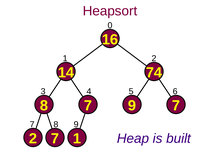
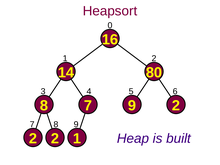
74: 74 -> 80 (154, 73)
9 7: 7 -> 2 (176, 106)
2 7: 7 -> 2 (55, 139)
